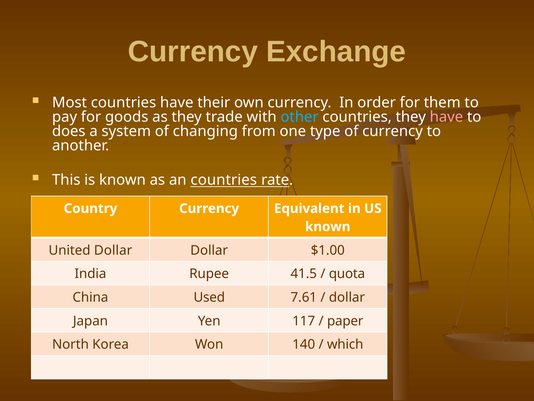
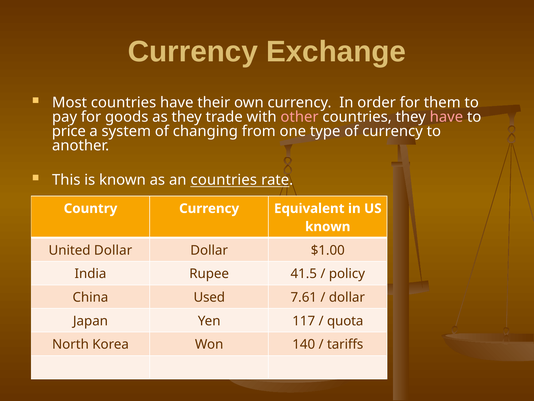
other colour: light blue -> pink (300, 117)
does: does -> price (69, 131)
quota: quota -> policy (347, 274)
paper: paper -> quota (345, 321)
which: which -> tariffs (345, 344)
